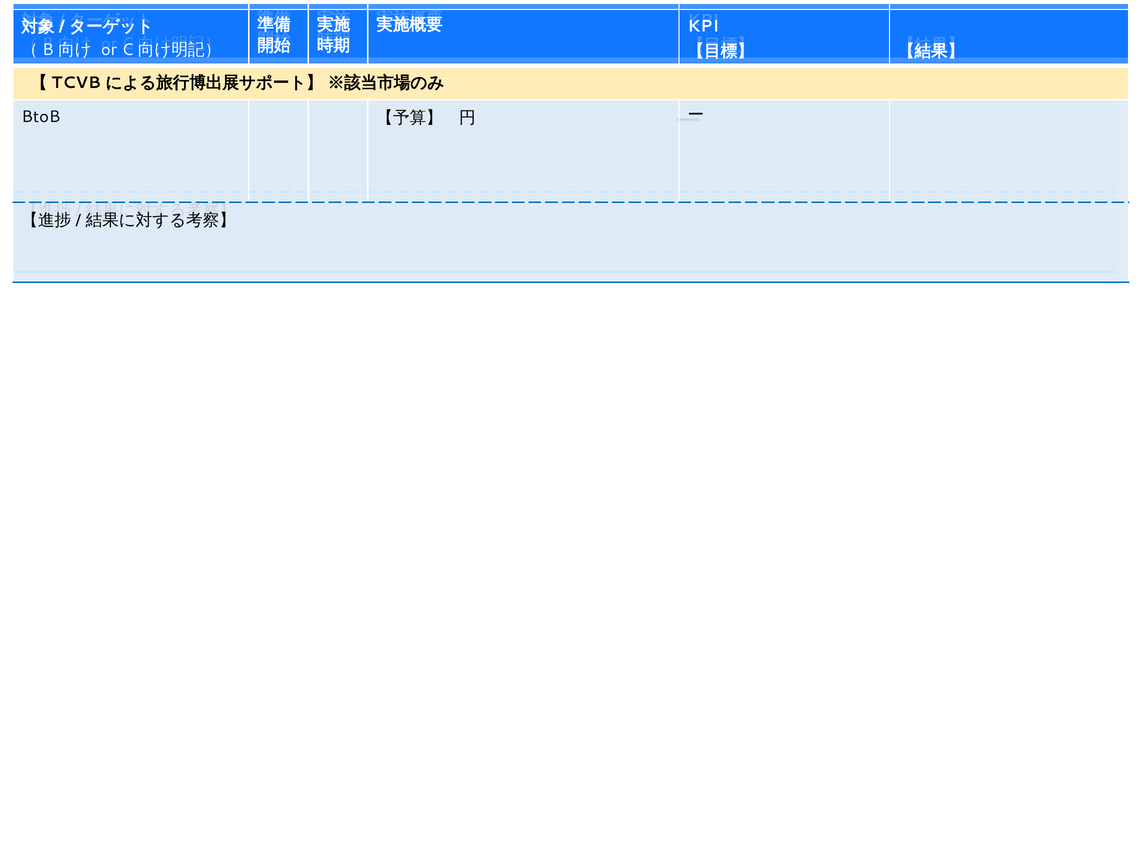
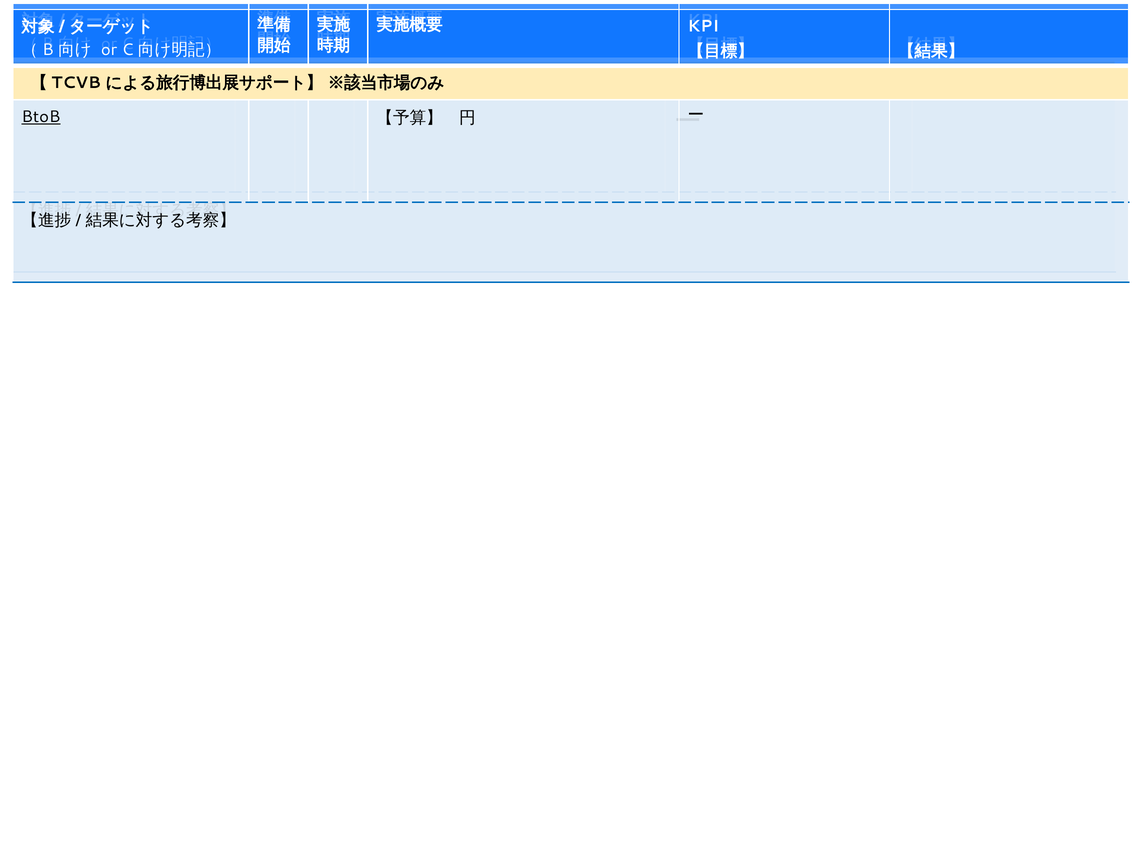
BtoB underline: none -> present (41, 117)
